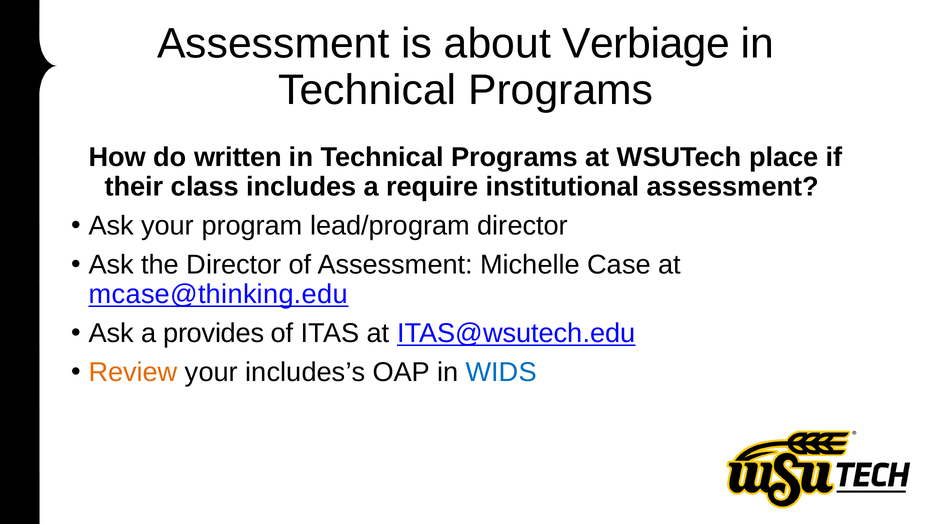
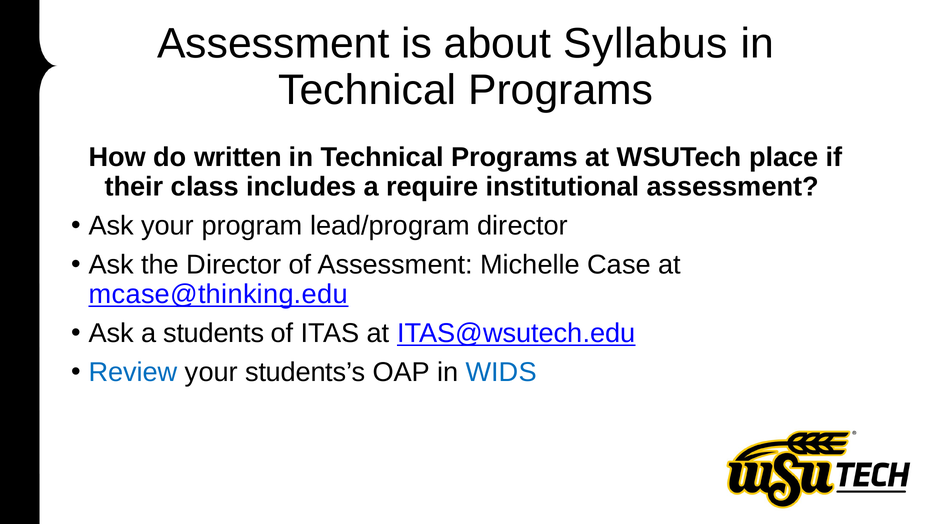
Verbiage: Verbiage -> Syllabus (646, 44)
provides: provides -> students (214, 334)
Review colour: orange -> blue (133, 373)
includes’s: includes’s -> students’s (305, 373)
